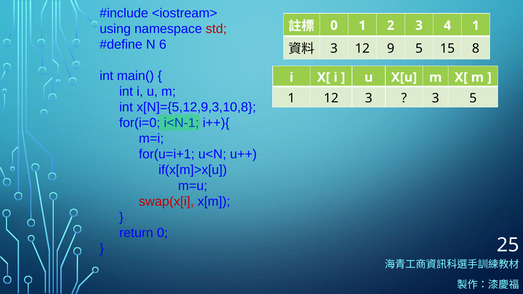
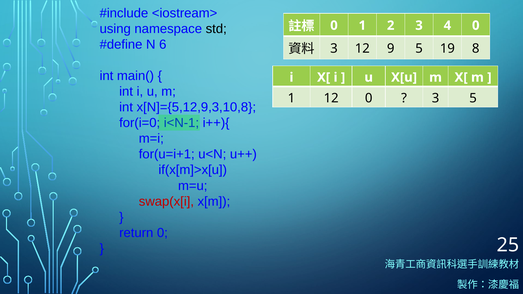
4 1: 1 -> 0 (476, 26)
std colour: red -> black (216, 29)
15: 15 -> 19 (447, 48)
12 3: 3 -> 0 (369, 98)
